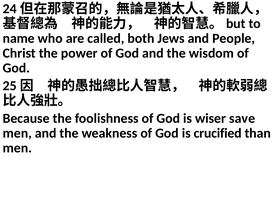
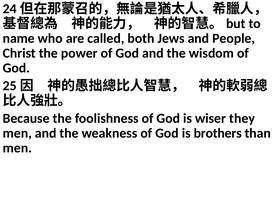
save: save -> they (242, 118)
crucified: crucified -> brothers (218, 133)
